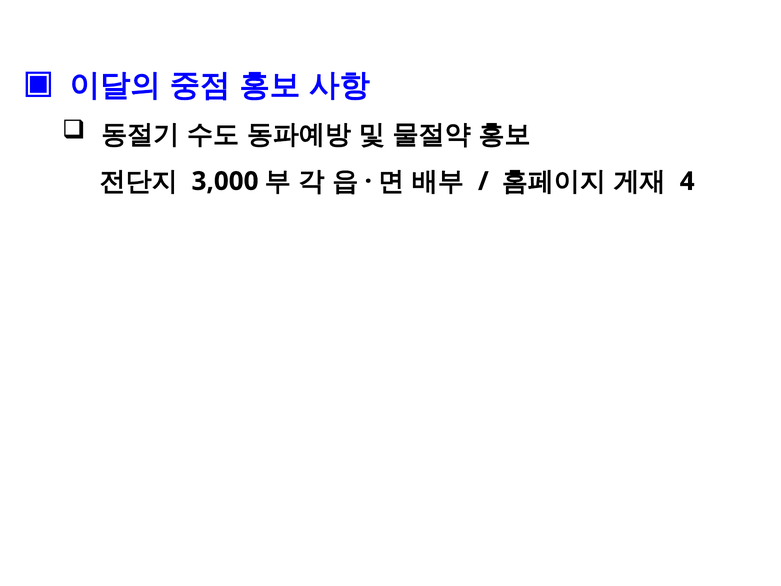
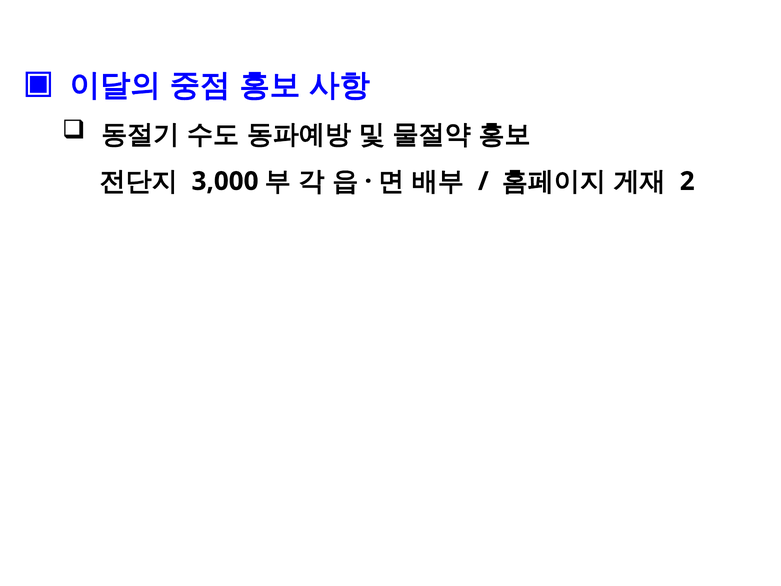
4: 4 -> 2 (687, 181)
